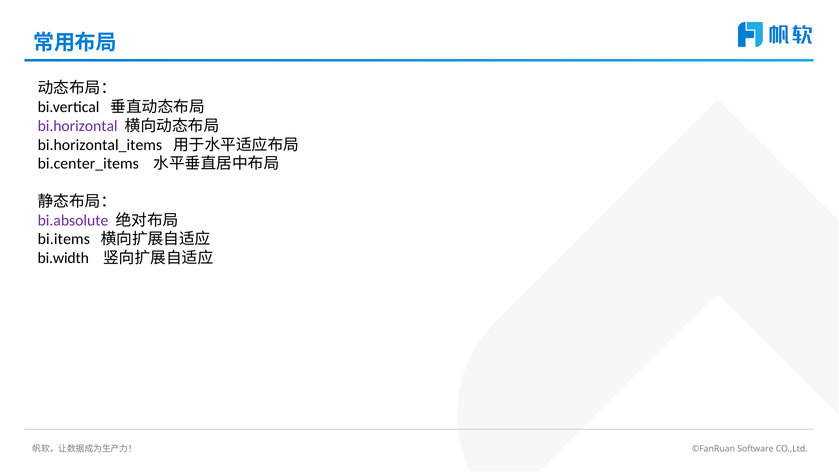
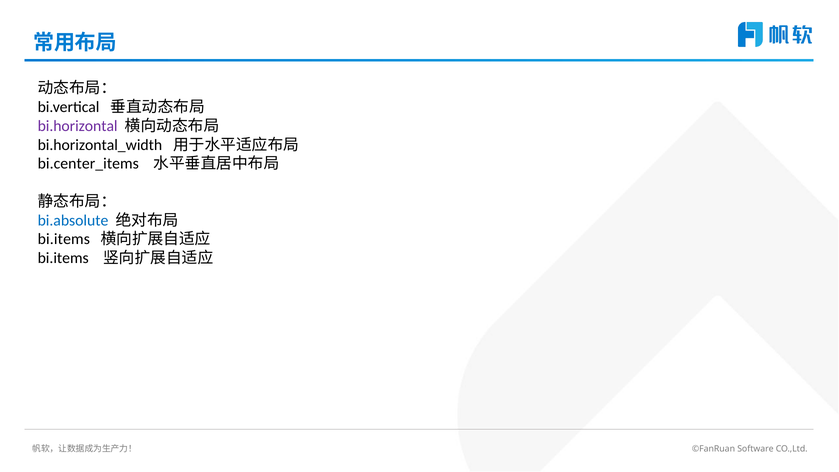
bi.horizontal_items: bi.horizontal_items -> bi.horizontal_width (100, 145)
bi.absolute colour: purple -> blue (73, 220)
bi.width: bi.width -> bi.items (63, 258)
